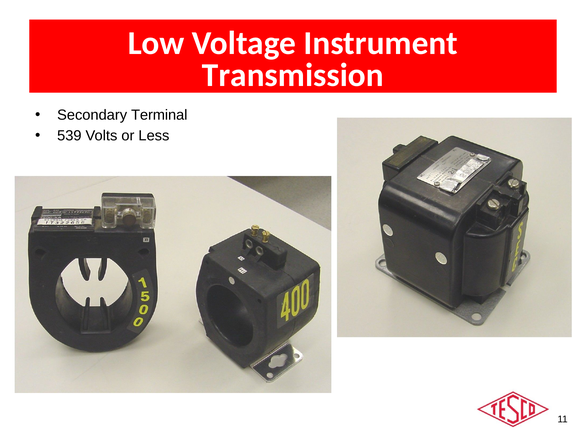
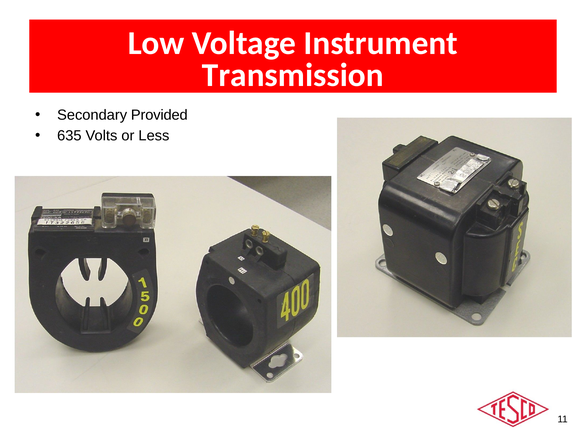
Terminal: Terminal -> Provided (159, 115)
539: 539 -> 635 (69, 136)
